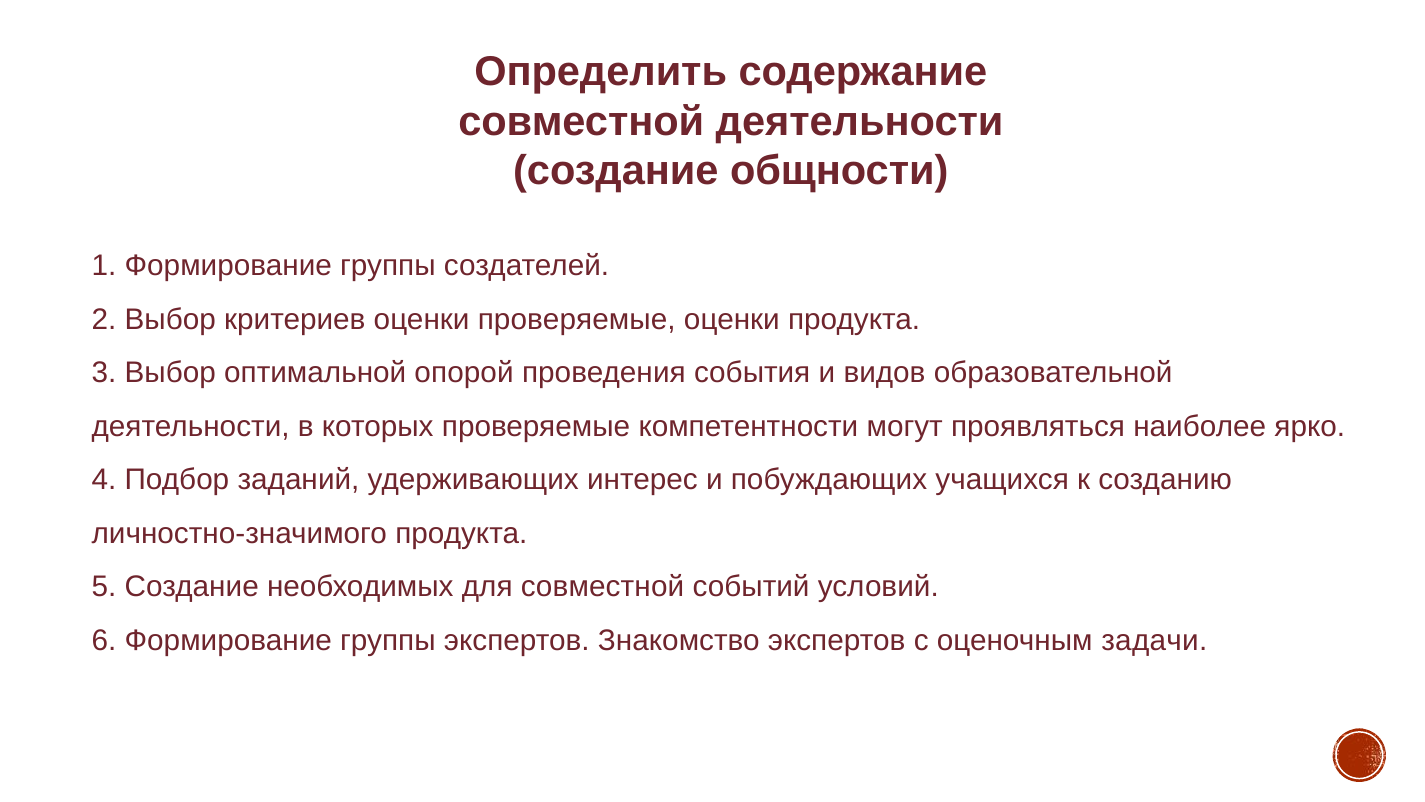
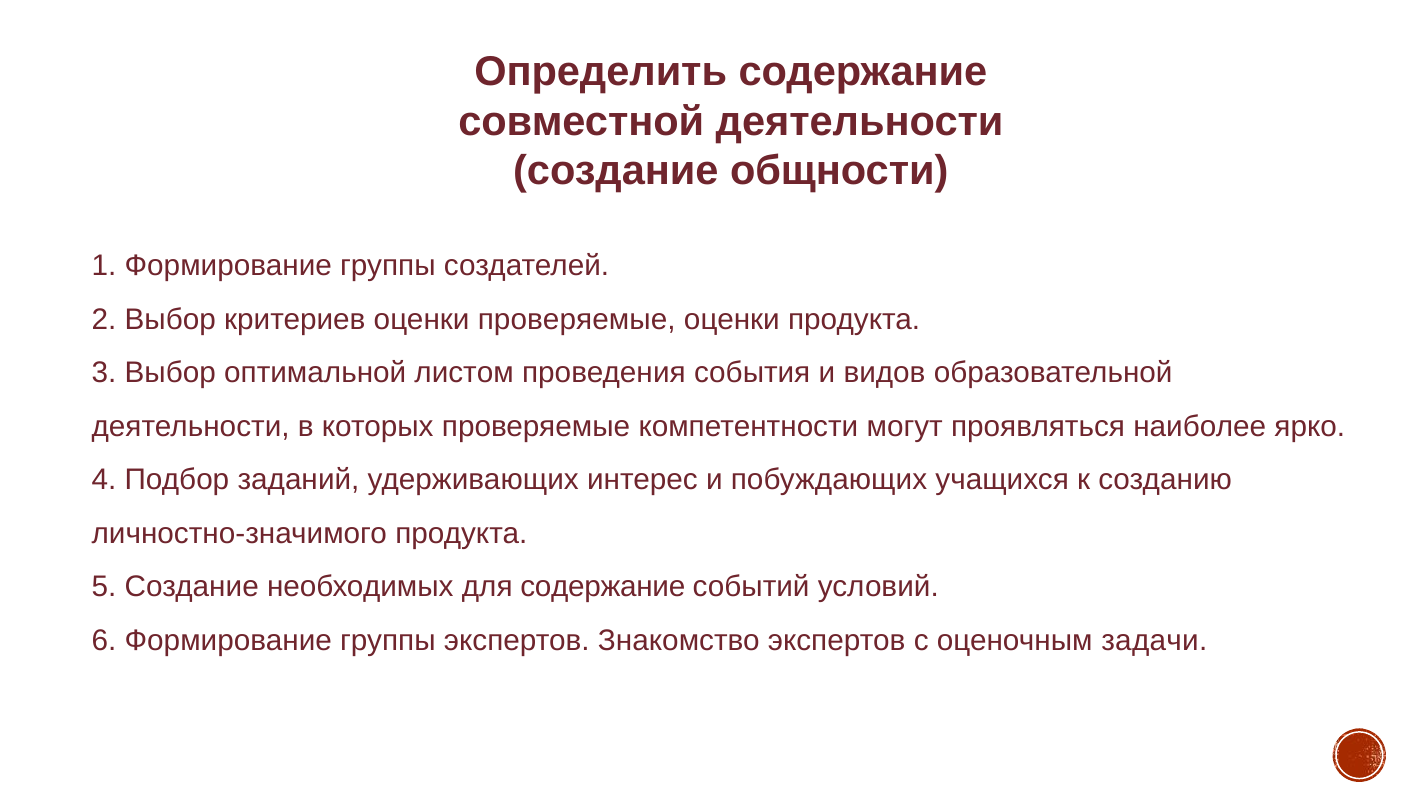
опорой: опорой -> листом (464, 373)
для совместной: совместной -> содержание (603, 586)
